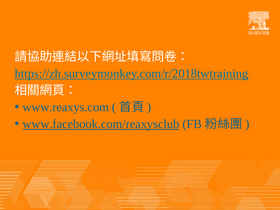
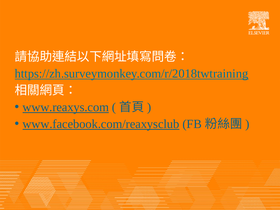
www.reaxys.com underline: none -> present (66, 107)
